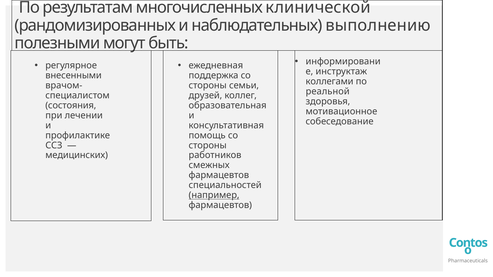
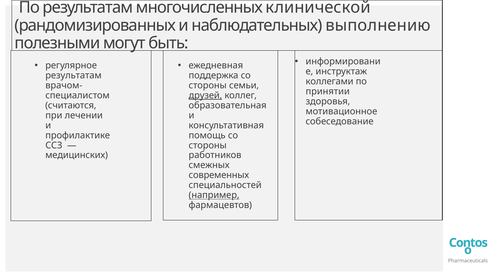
внесенными: внесенными -> результатам (74, 76)
реальной: реальной -> принятии (328, 92)
друзей underline: none -> present (205, 96)
состояния: состояния -> считаются (71, 106)
фармацевтов: фармацевтов -> современных (219, 175)
